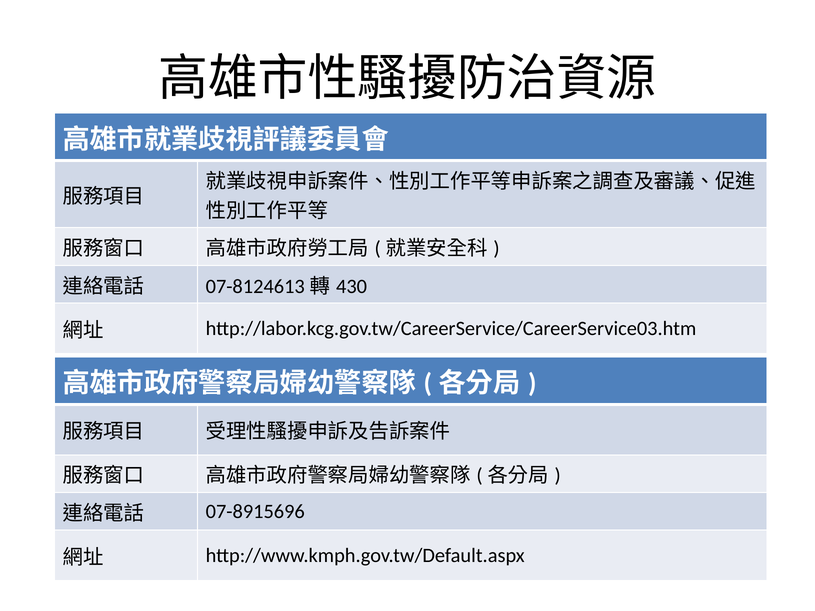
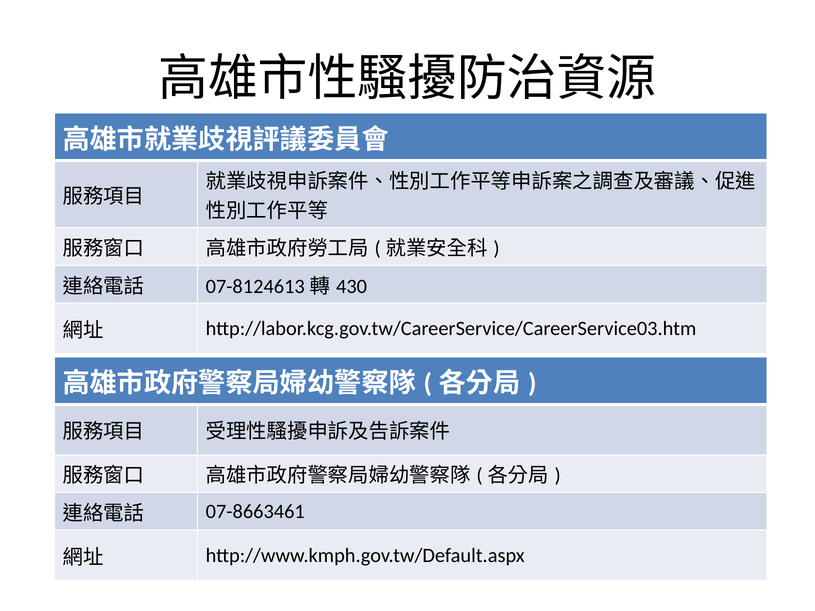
07-8915696: 07-8915696 -> 07-8663461 (255, 512)
